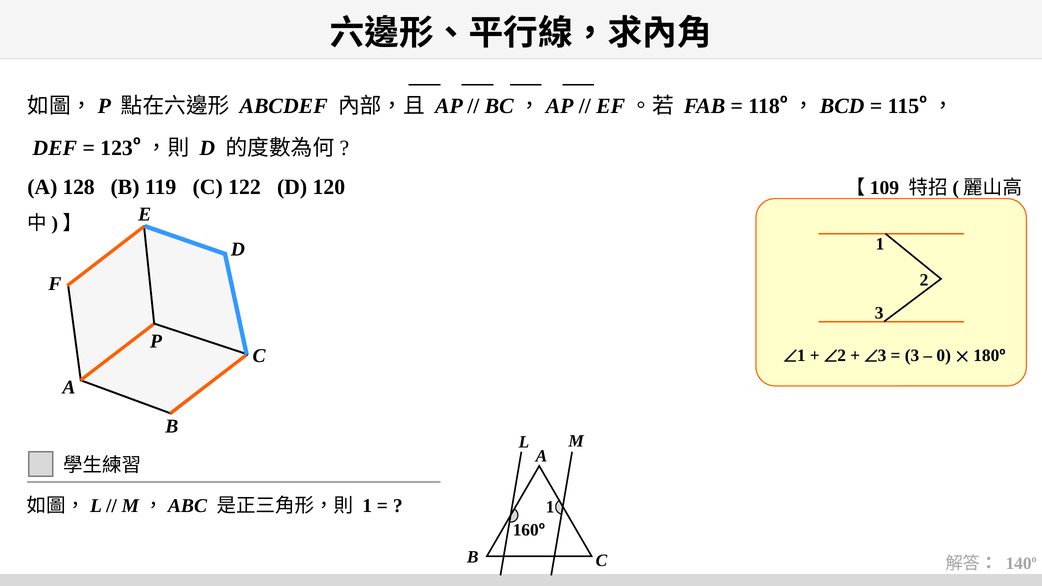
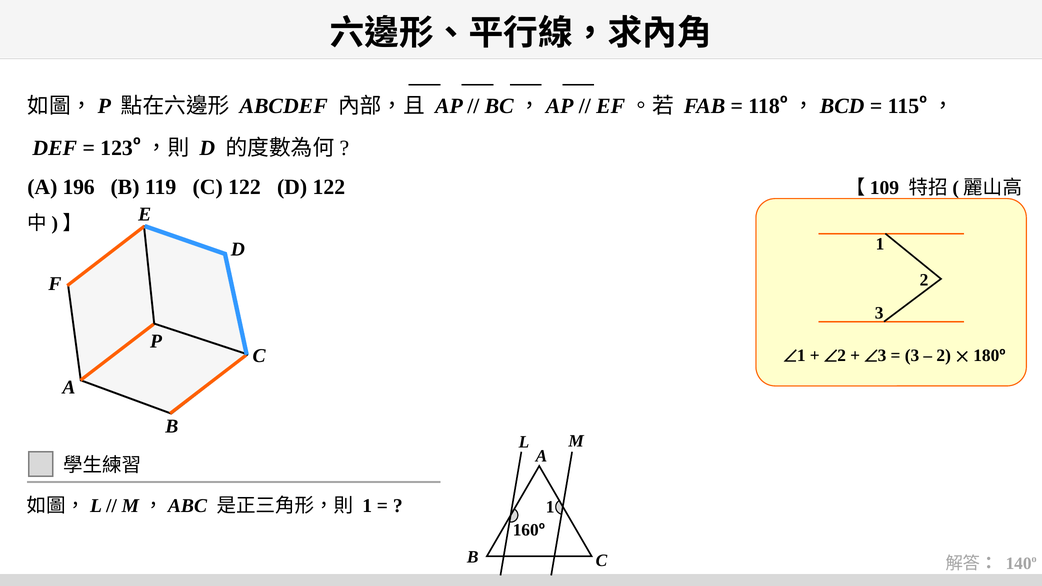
128: 128 -> 196 (79, 187)
D 120: 120 -> 122 (329, 187)
0: 0 -> 2 (944, 356)
